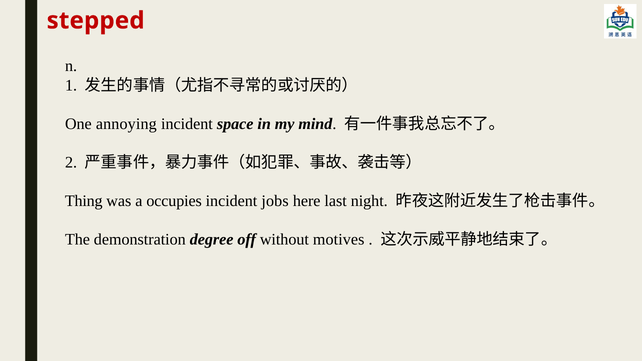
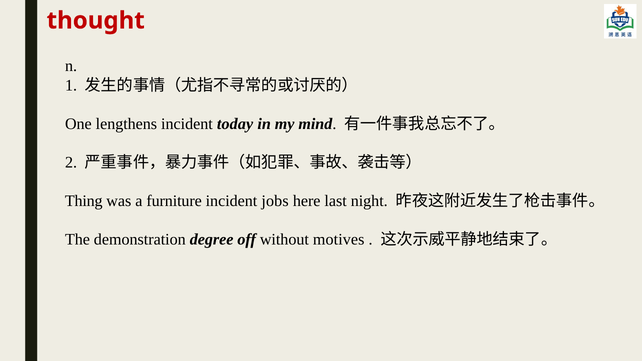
stepped: stepped -> thought (96, 21)
annoying: annoying -> lengthens (126, 124)
space: space -> today (235, 124)
occupies: occupies -> furniture (174, 201)
